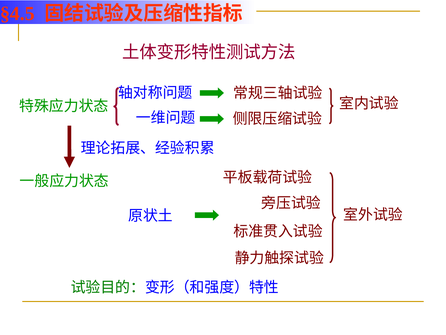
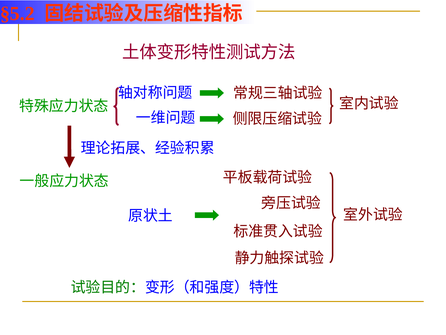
§4.5: §4.5 -> §5.2 (17, 13)
